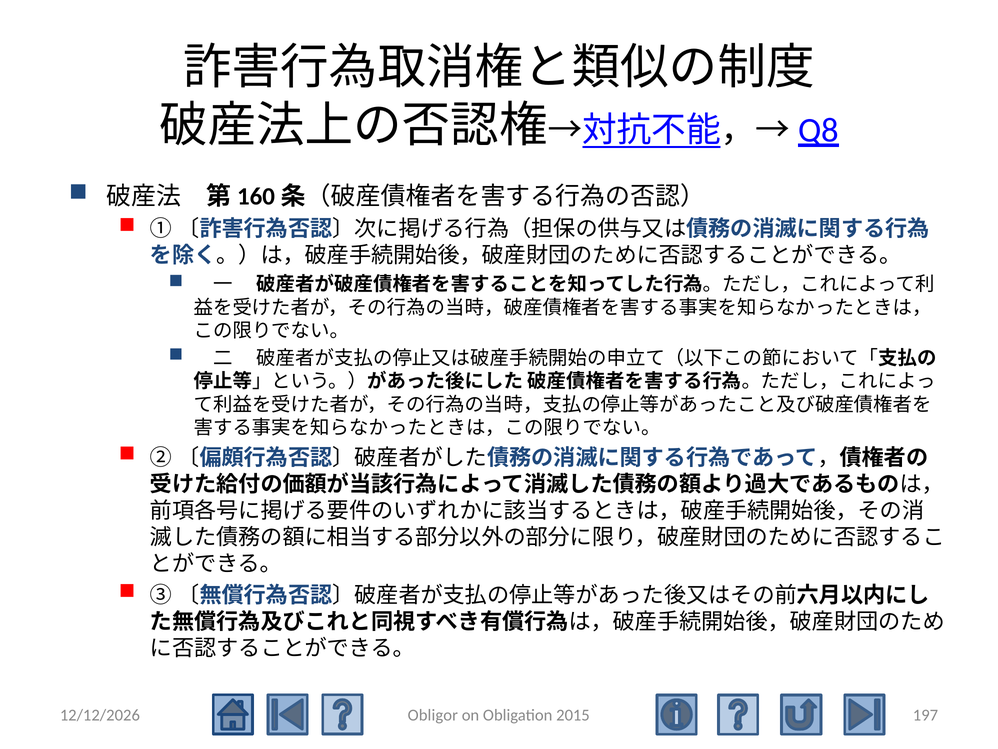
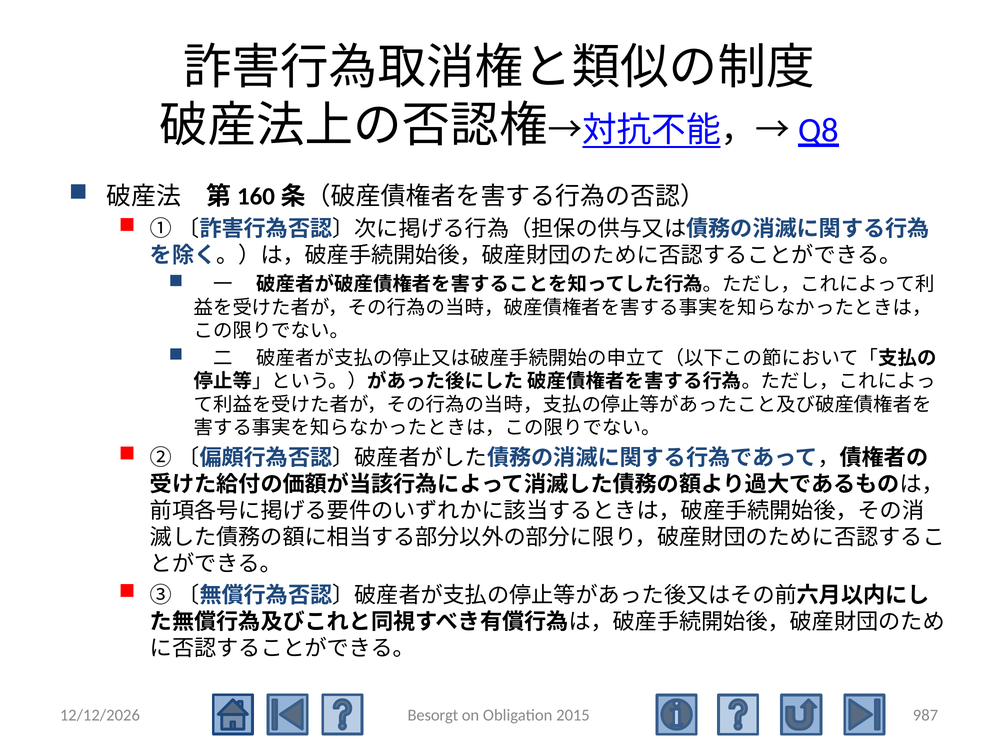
Obligor: Obligor -> Besorgt (433, 715)
197: 197 -> 987 (925, 715)
